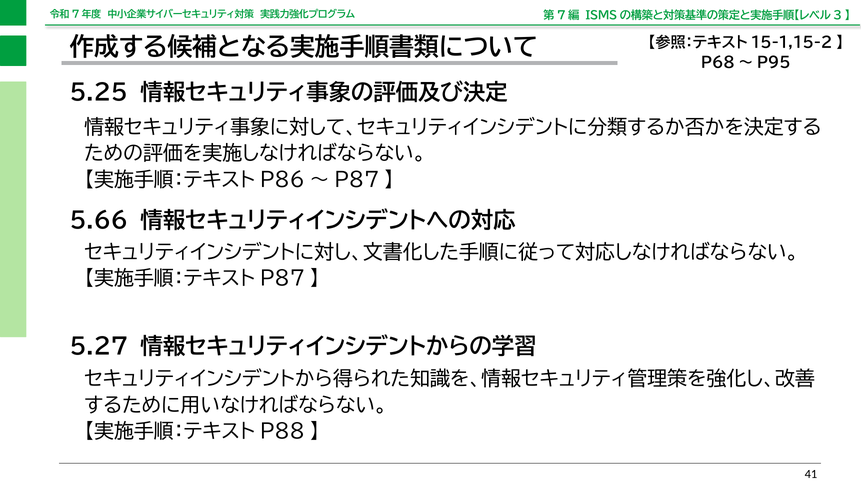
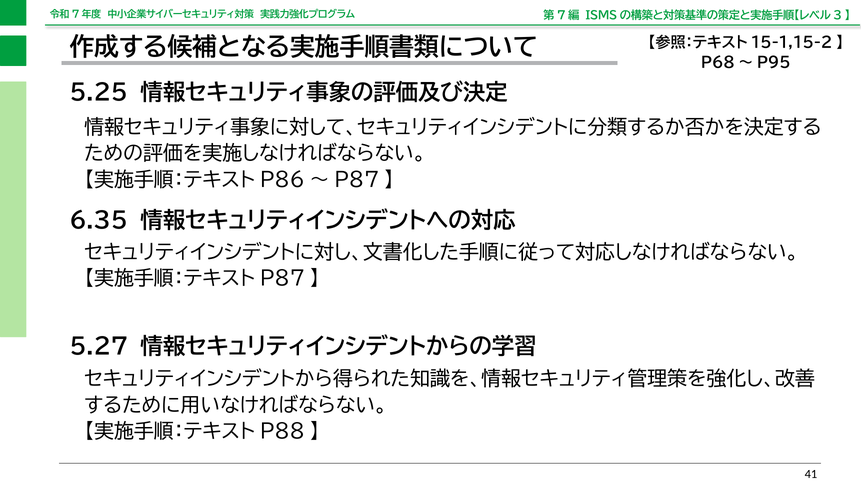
5.66: 5.66 -> 6.35 (99, 221)
